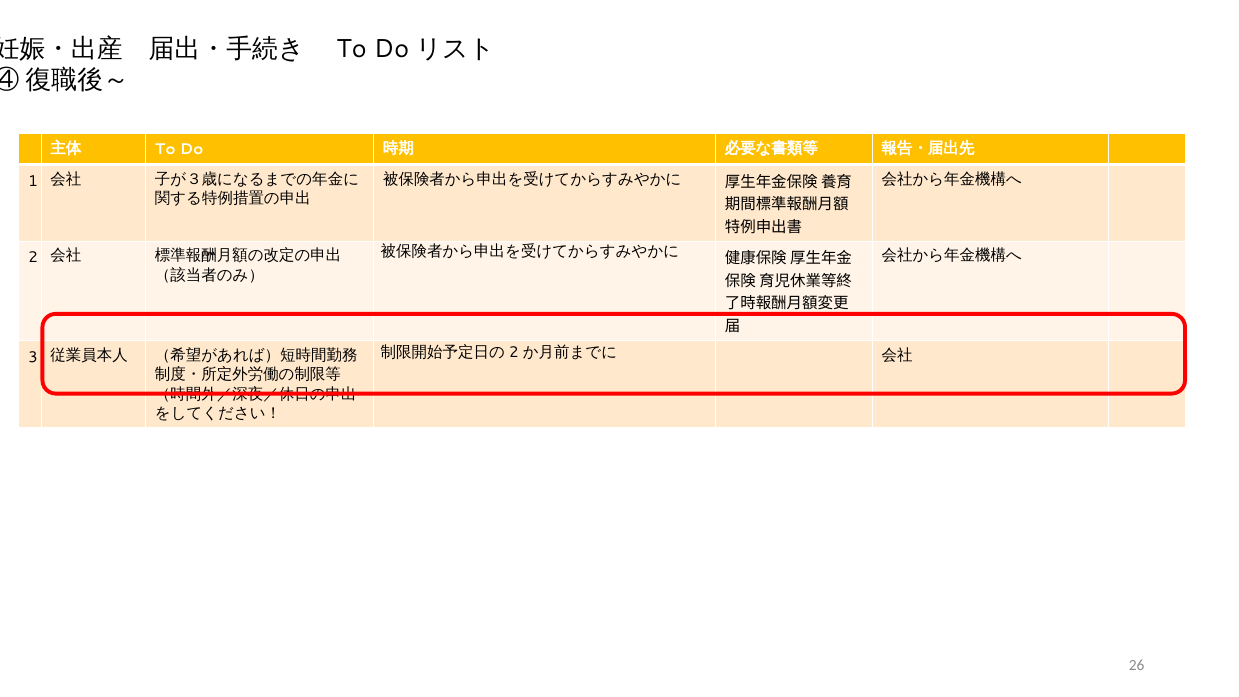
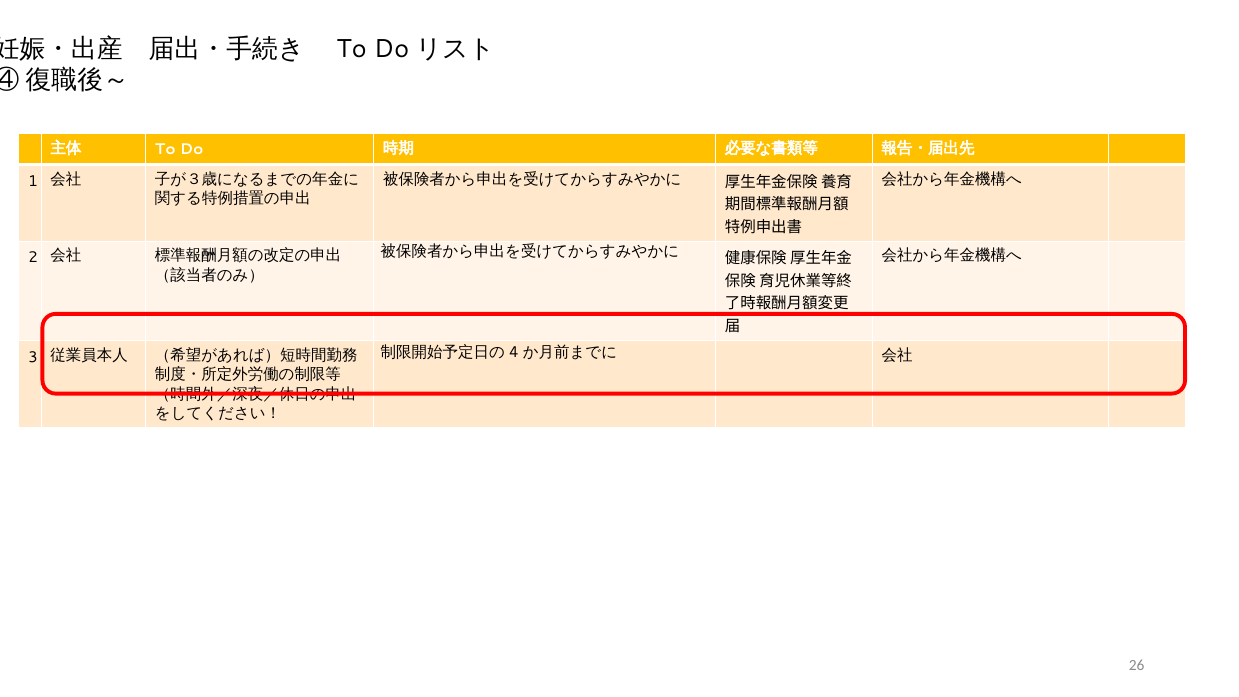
2: 2 -> 4 (514, 352)
